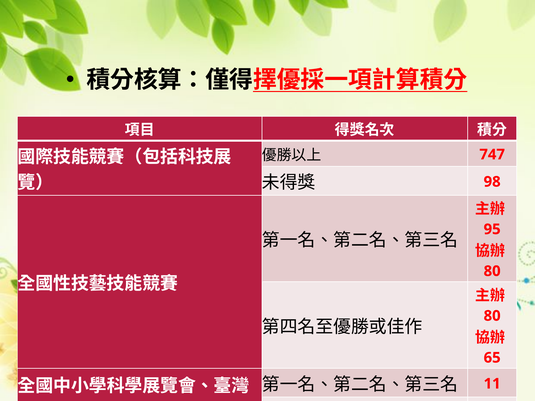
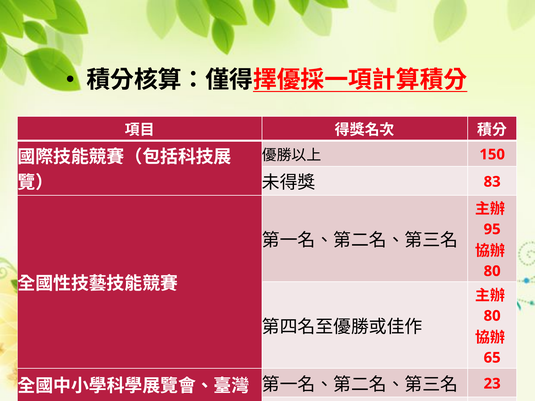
747: 747 -> 150 (492, 155)
98: 98 -> 83 (492, 182)
11: 11 -> 23 (492, 384)
